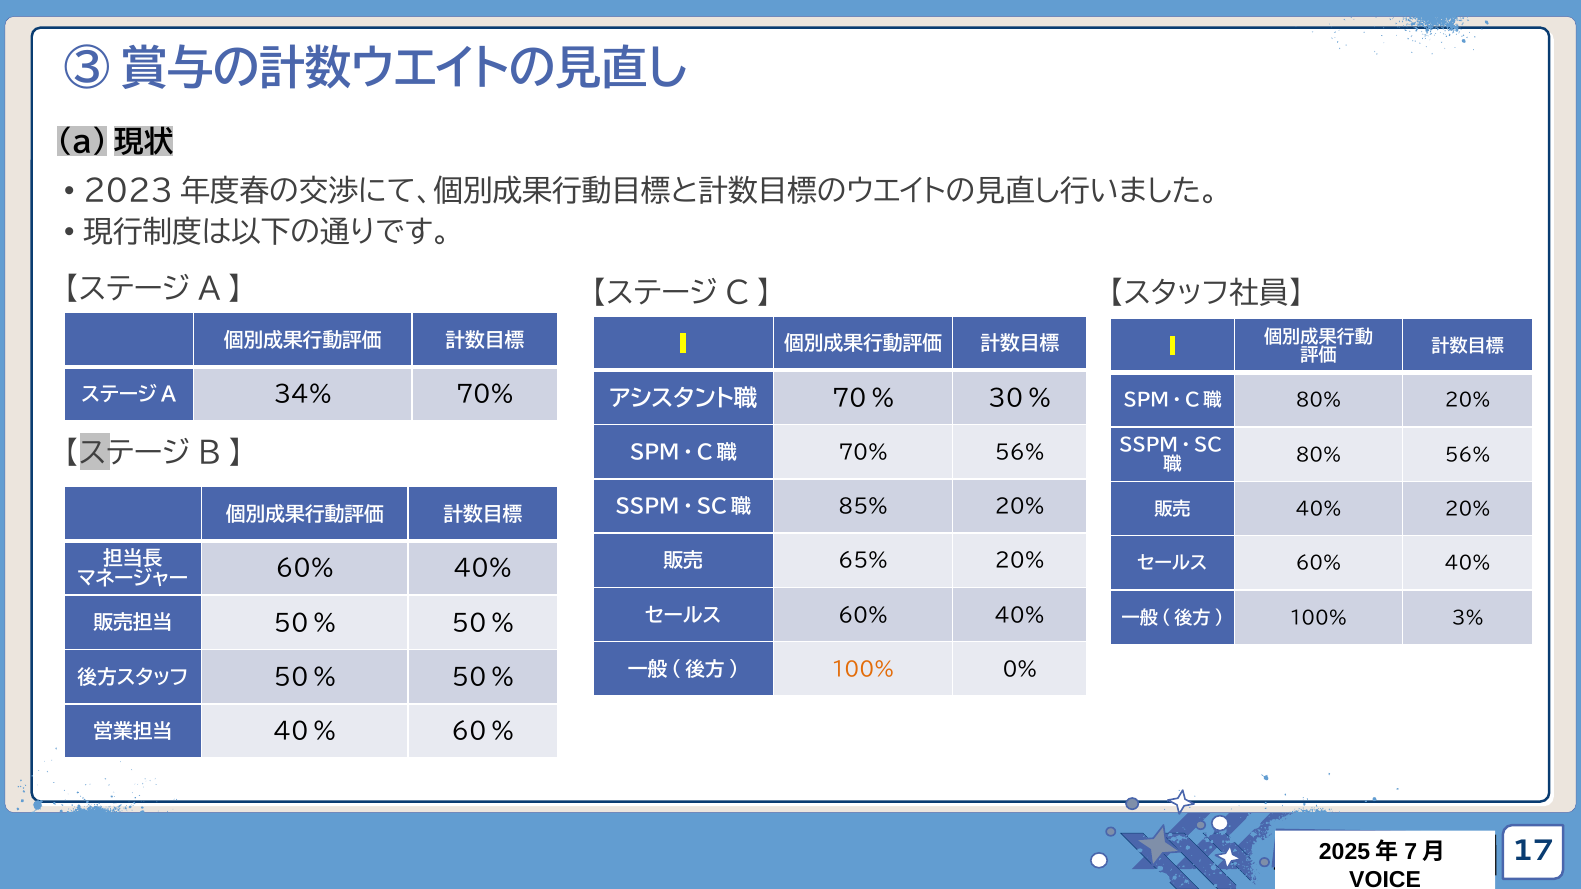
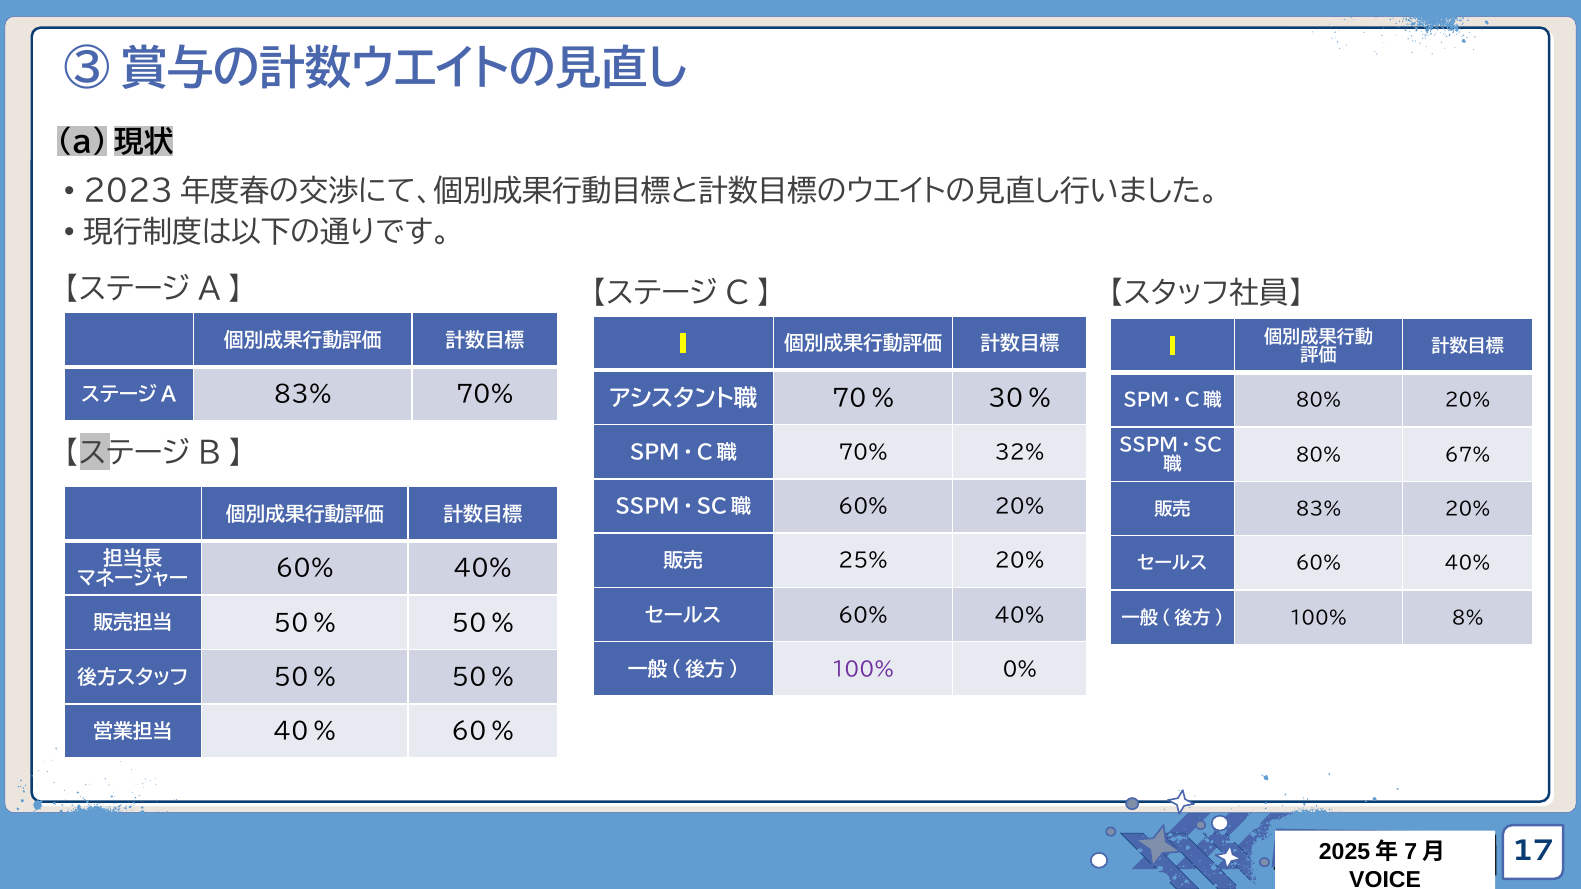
34%: 34% -> 83% (303, 395)
70% 56%: 56% -> 32% (1020, 453)
80% 56%: 56% -> 67% (1468, 455)
85%: 85% -> 60% (863, 507)
40%: 40% -> 83% (1319, 510)
65%: 65% -> 25% (863, 561)
3%: 3% -> 8% (1468, 618)
100% colour: orange -> purple (863, 670)
